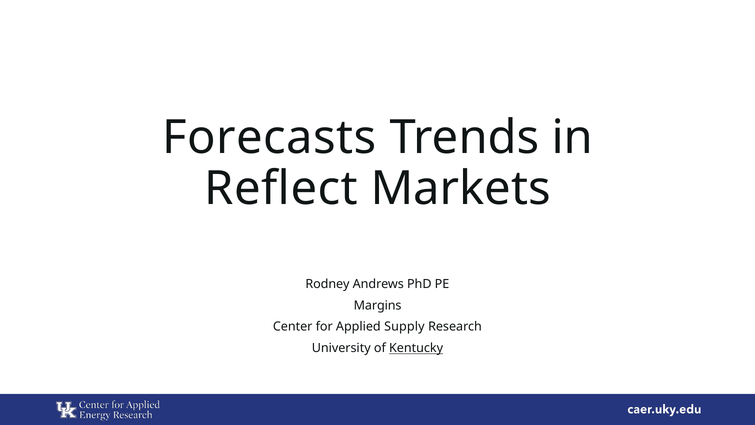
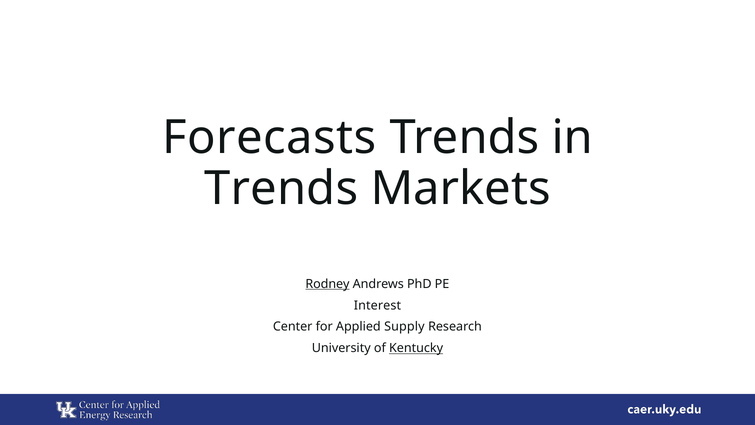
Reflect: Reflect -> Trends (281, 189)
Rodney underline: none -> present (327, 284)
Margins: Margins -> Interest (377, 305)
